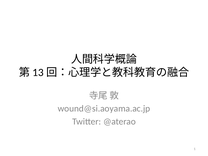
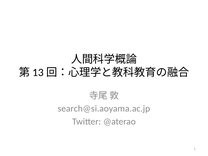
wound@si.aoyama.ac.jp: wound@si.aoyama.ac.jp -> search@si.aoyama.ac.jp (104, 109)
